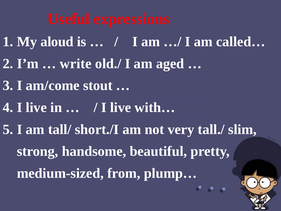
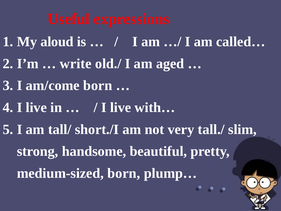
am/come stout: stout -> born (98, 85)
medium-sized from: from -> born (124, 173)
